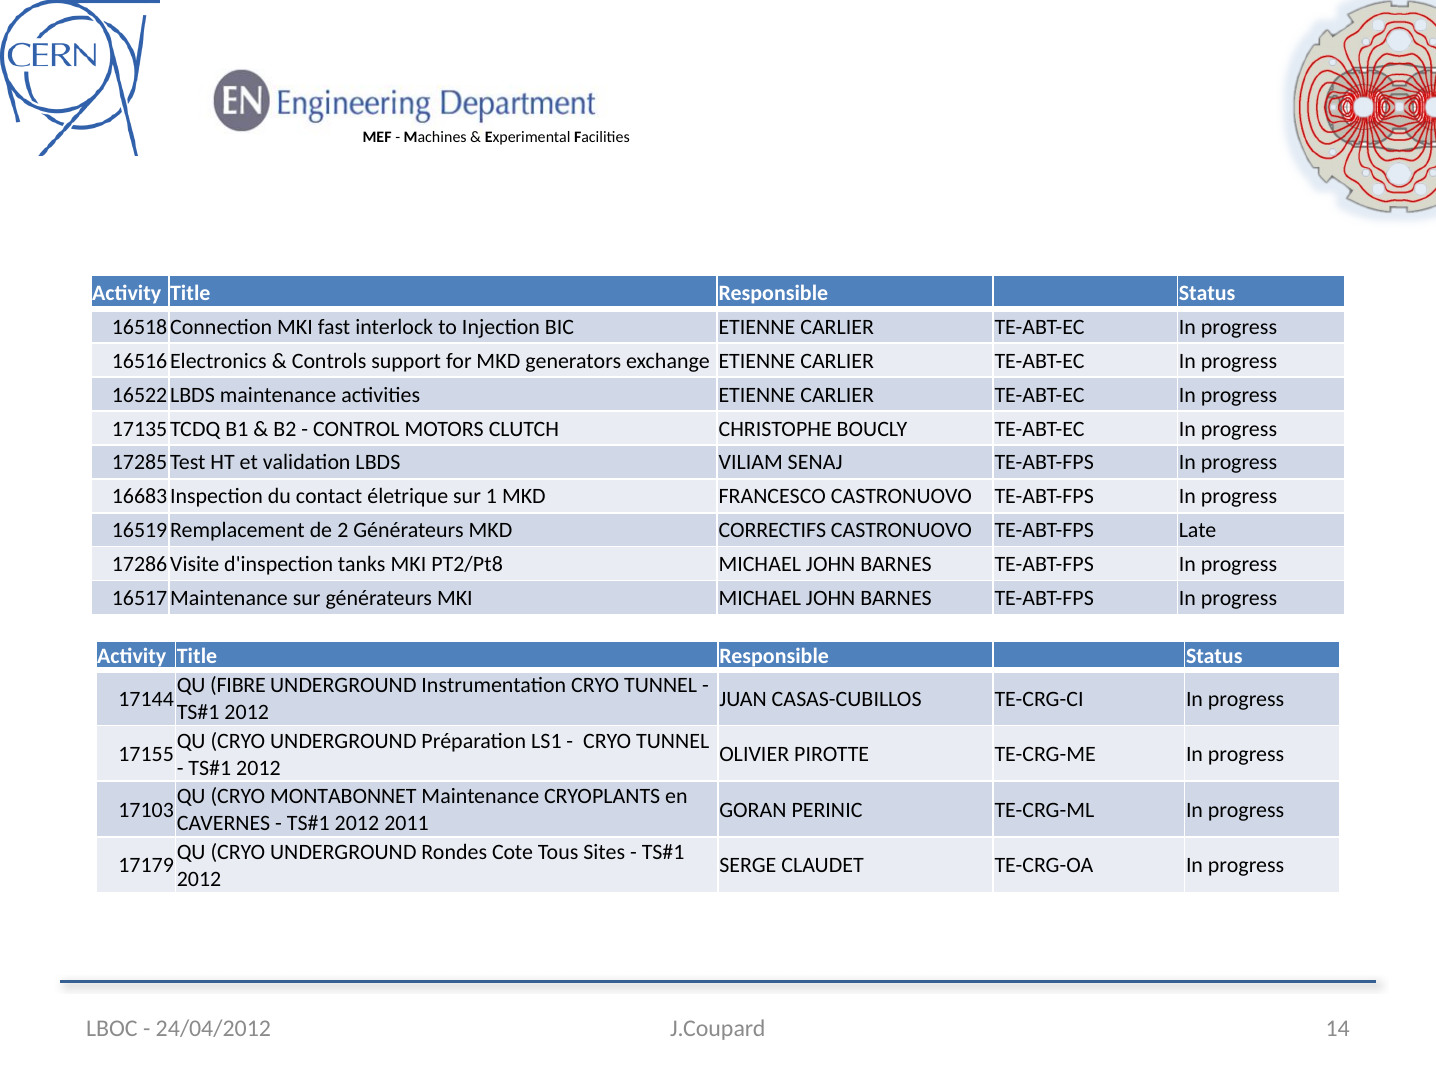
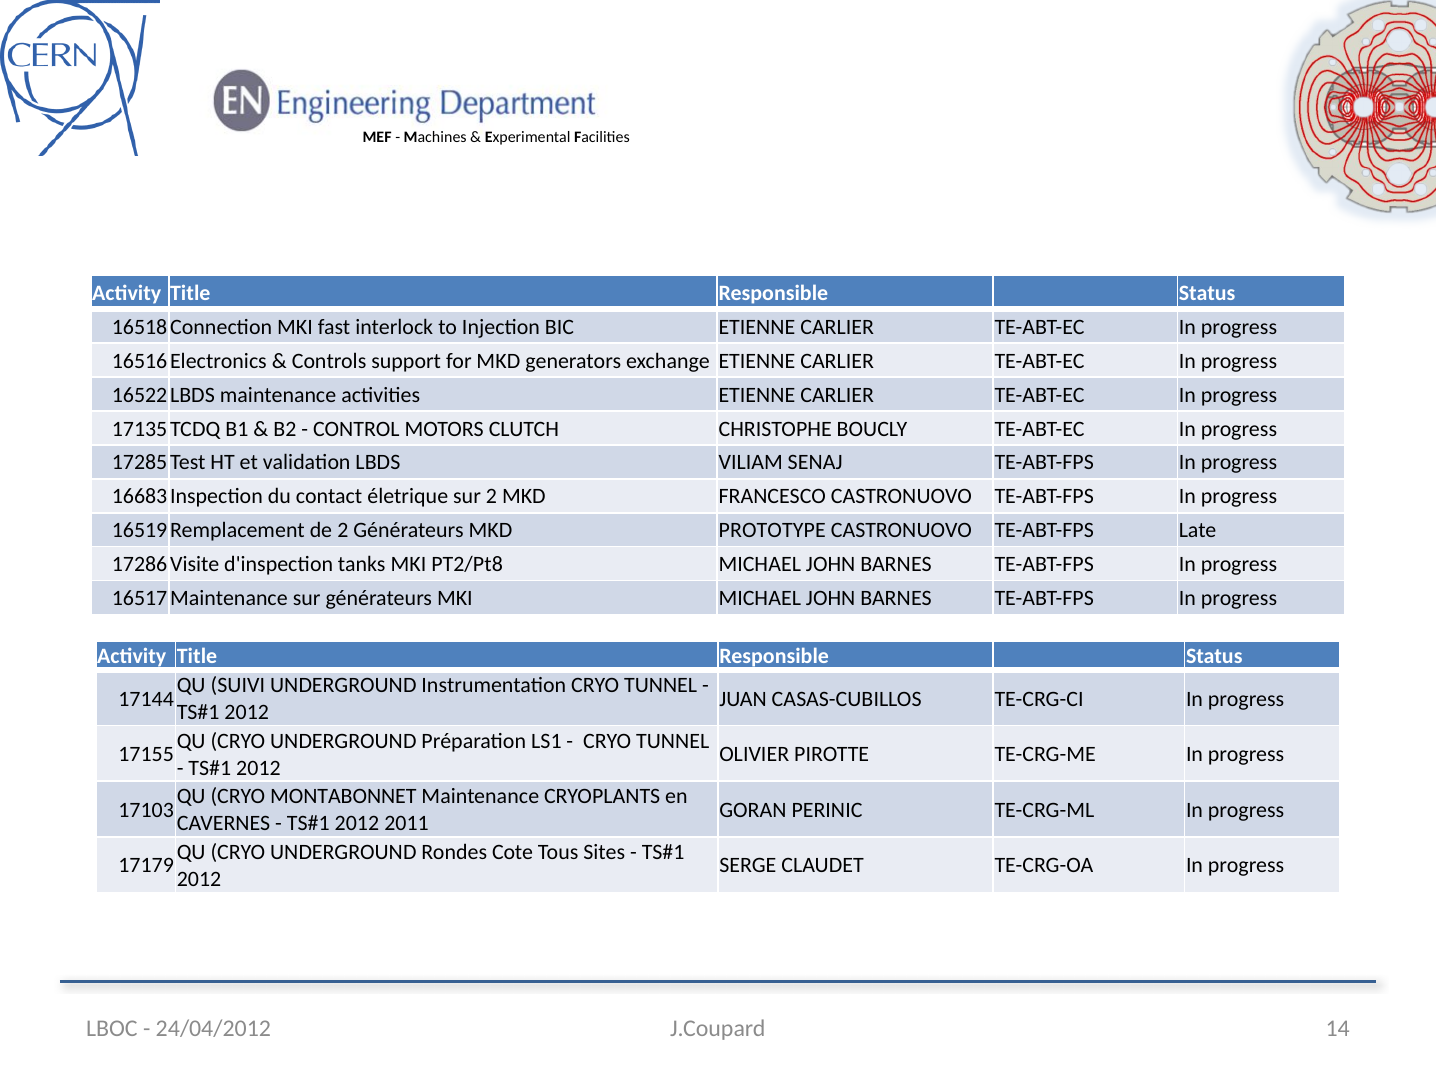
sur 1: 1 -> 2 (491, 497)
CORRECTIFS: CORRECTIFS -> PROTOTYPE (772, 531)
FIBRE: FIBRE -> SUIVI (238, 685)
